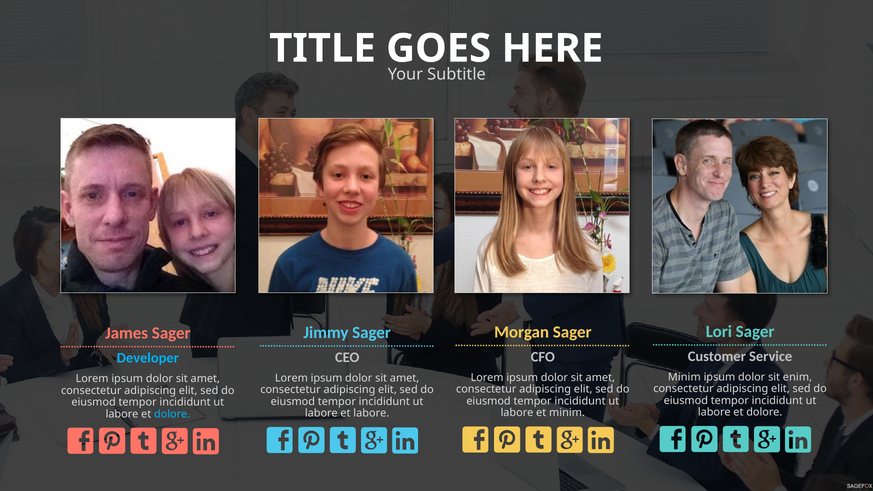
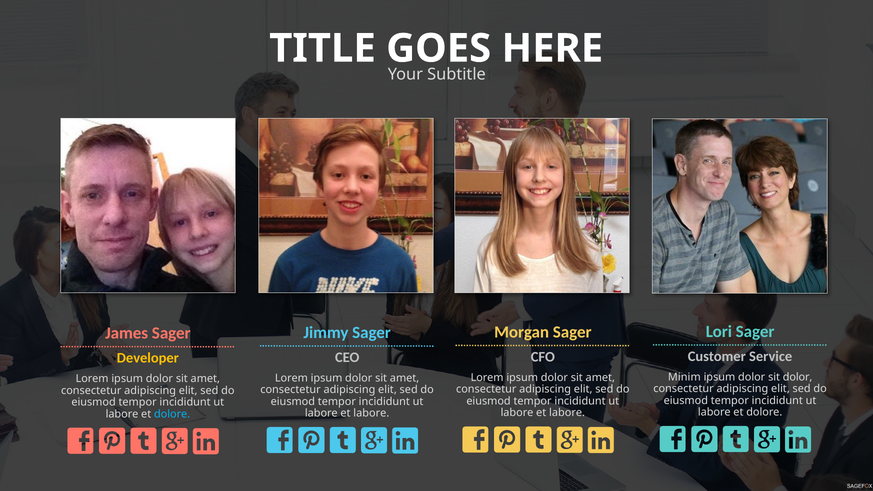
Developer colour: light blue -> yellow (148, 358)
sit enim: enim -> dolor (798, 377)
minim: minim -> labore (567, 413)
